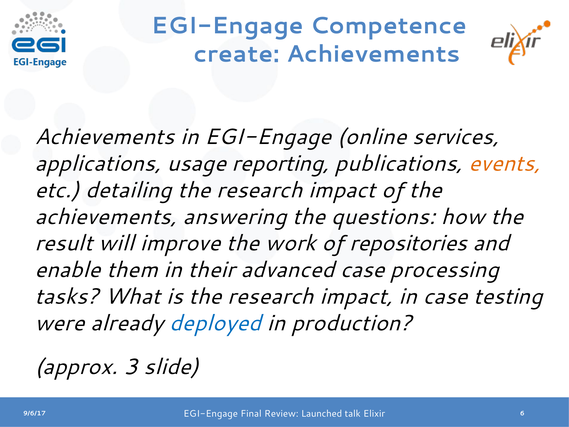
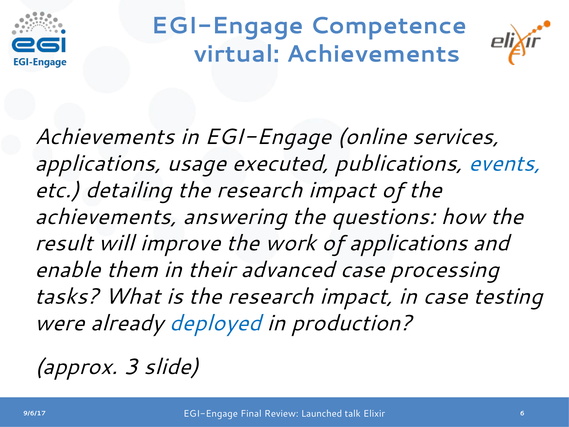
create: create -> virtual (237, 54)
reporting: reporting -> executed (281, 163)
events colour: orange -> blue (505, 163)
of repositories: repositories -> applications (408, 243)
